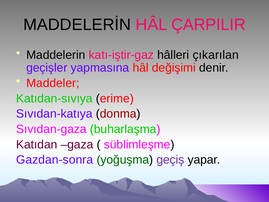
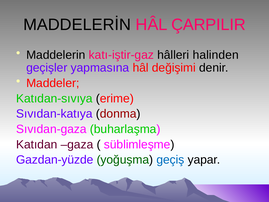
çıkarılan: çıkarılan -> halinden (216, 55)
Gazdan-sonra: Gazdan-sonra -> Gazdan-yüzde (55, 160)
geçiş colour: purple -> blue (170, 160)
